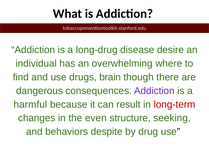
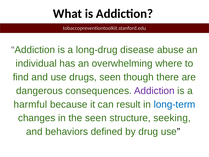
desire: desire -> abuse (170, 50)
drugs brain: brain -> seen (110, 77)
long-term colour: red -> blue (175, 104)
the even: even -> seen (96, 118)
despite: despite -> defined (107, 131)
